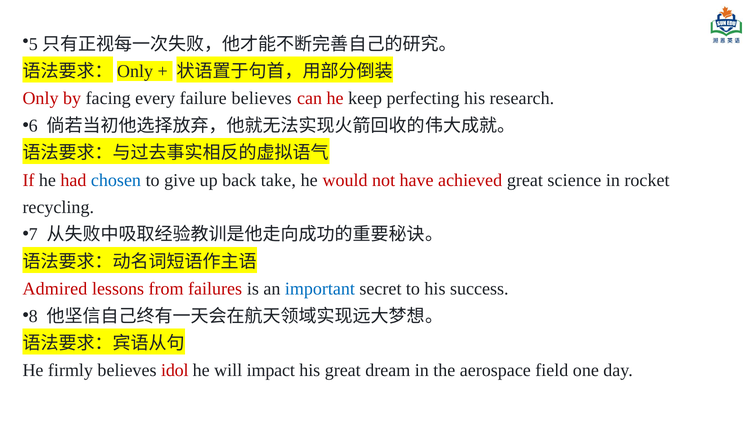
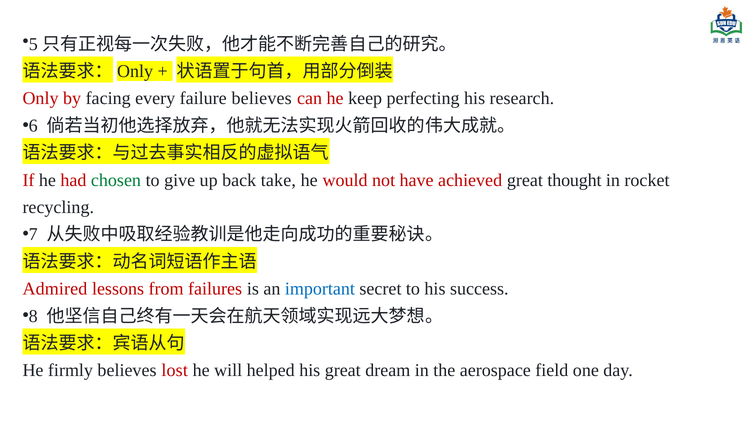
chosen colour: blue -> green (116, 180)
science: science -> thought (574, 180)
idol: idol -> lost (175, 371)
impact: impact -> helped (271, 371)
